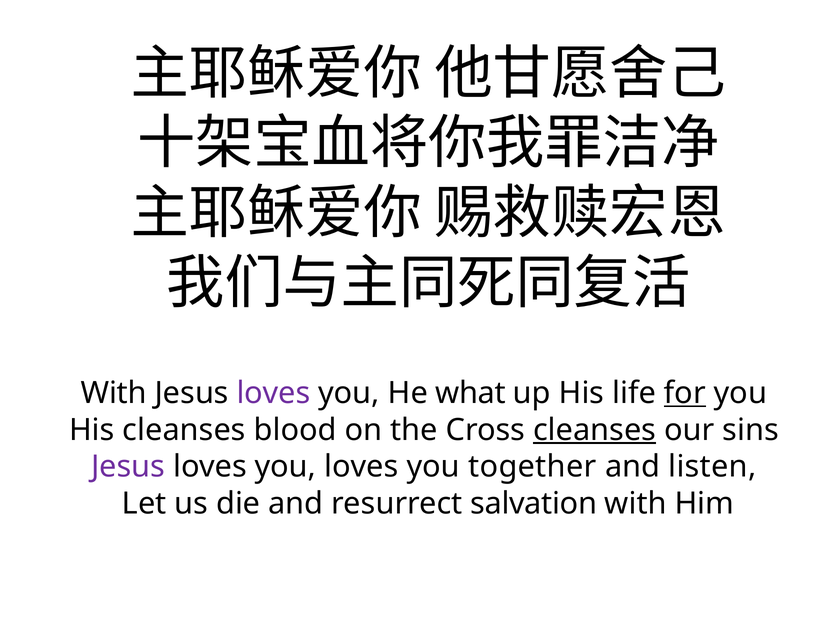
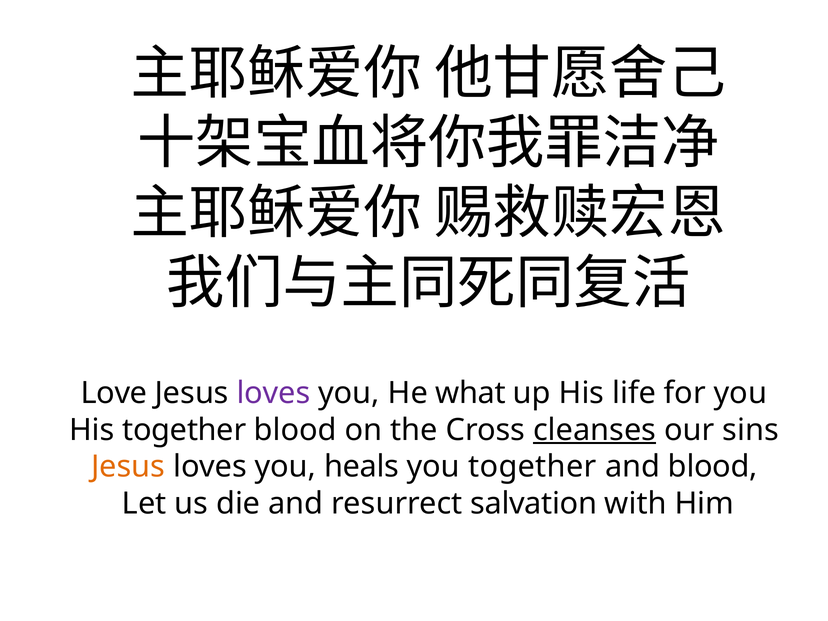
With: With -> Love (114, 393)
for underline: present -> none (685, 393)
His cleanses: cleanses -> together (184, 430)
Jesus colour: purple -> orange (128, 467)
you loves: loves -> heals (362, 467)
and listen: listen -> blood (713, 467)
